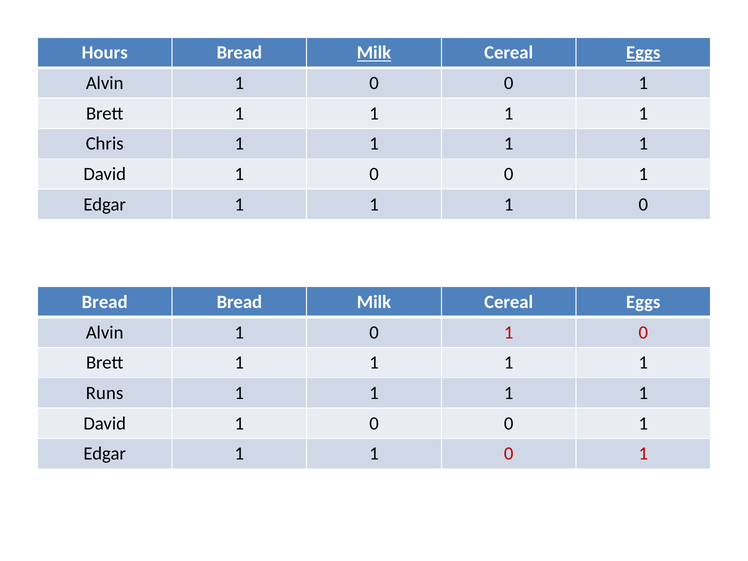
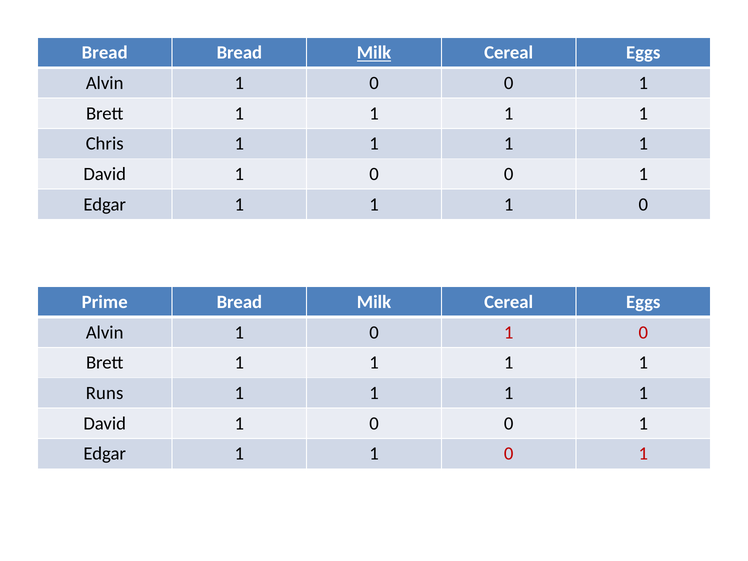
Hours: Hours -> Bread (105, 53)
Eggs underline: present -> none (643, 53)
Bread: Bread -> Prime (105, 302)
